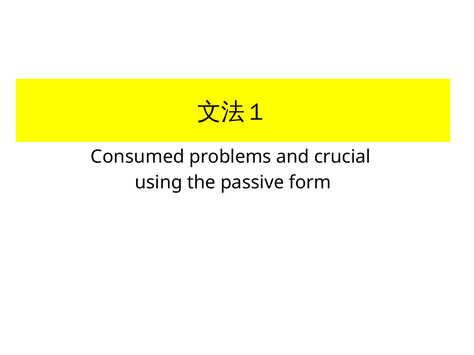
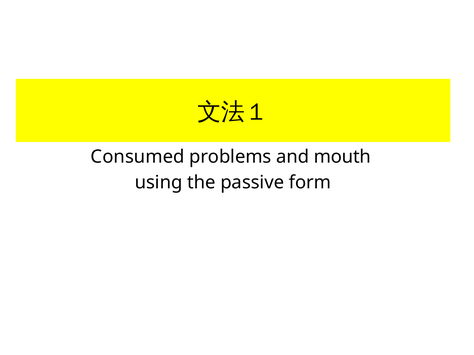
crucial: crucial -> mouth (342, 157)
